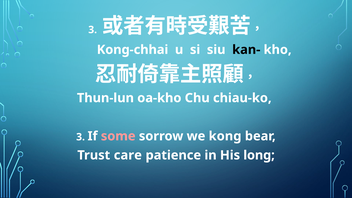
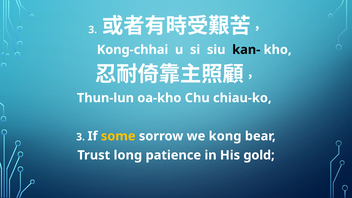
some colour: pink -> yellow (118, 136)
care: care -> long (128, 155)
long: long -> gold (259, 155)
